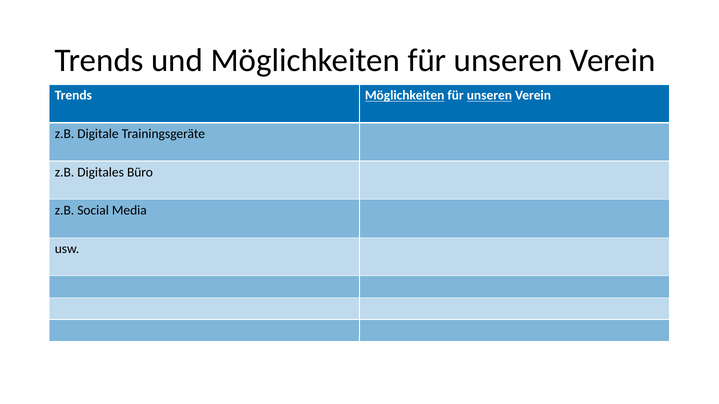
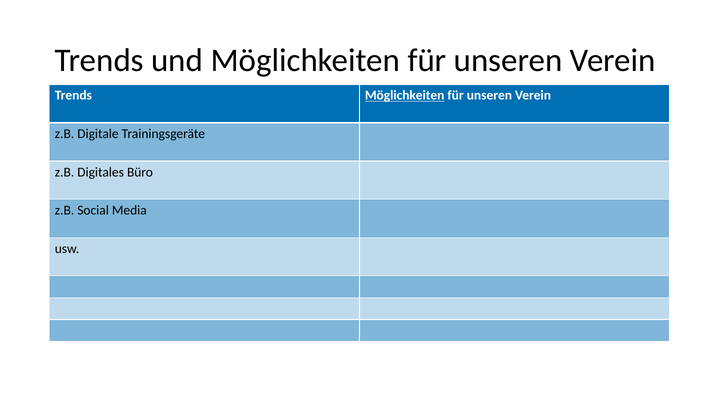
unseren underline: present -> none (489, 96)
